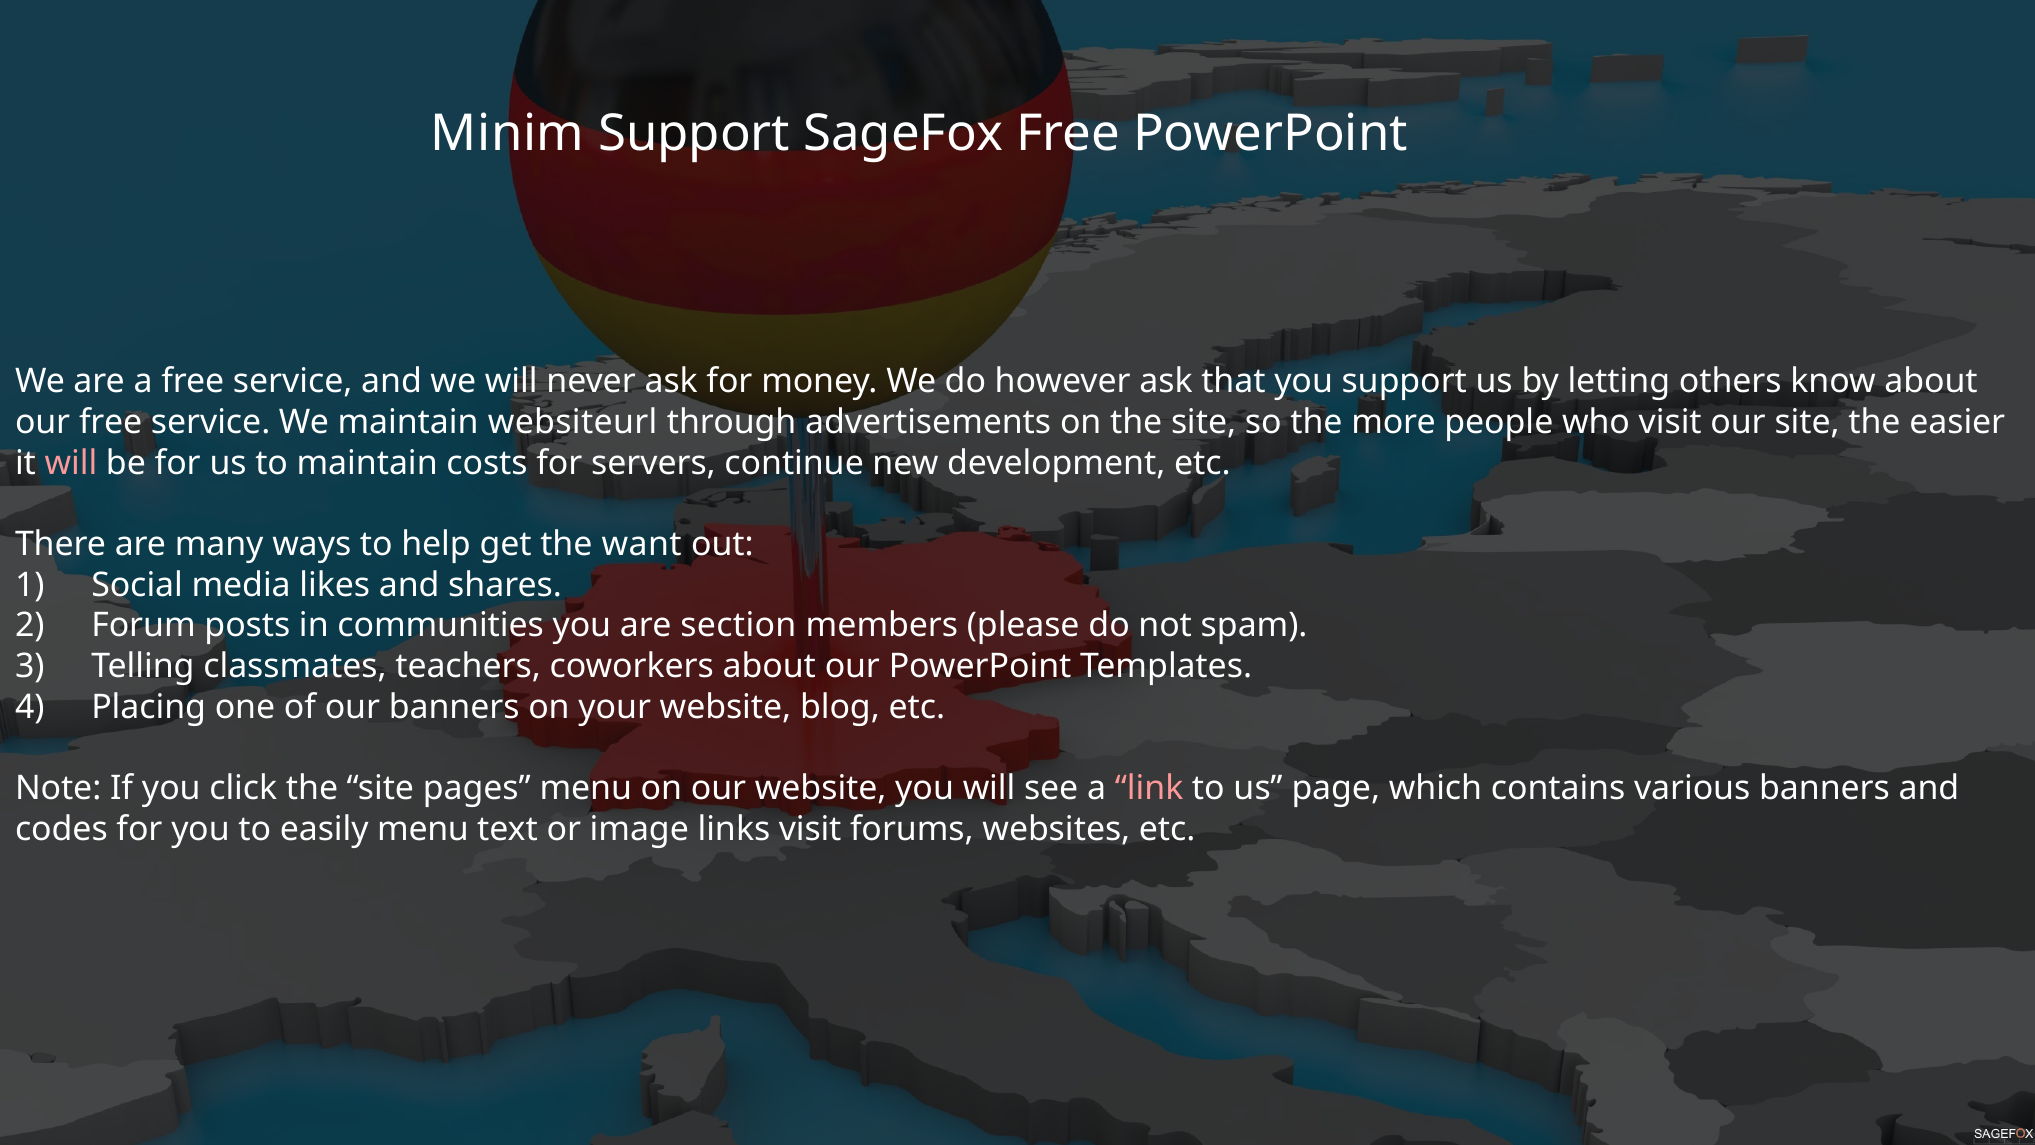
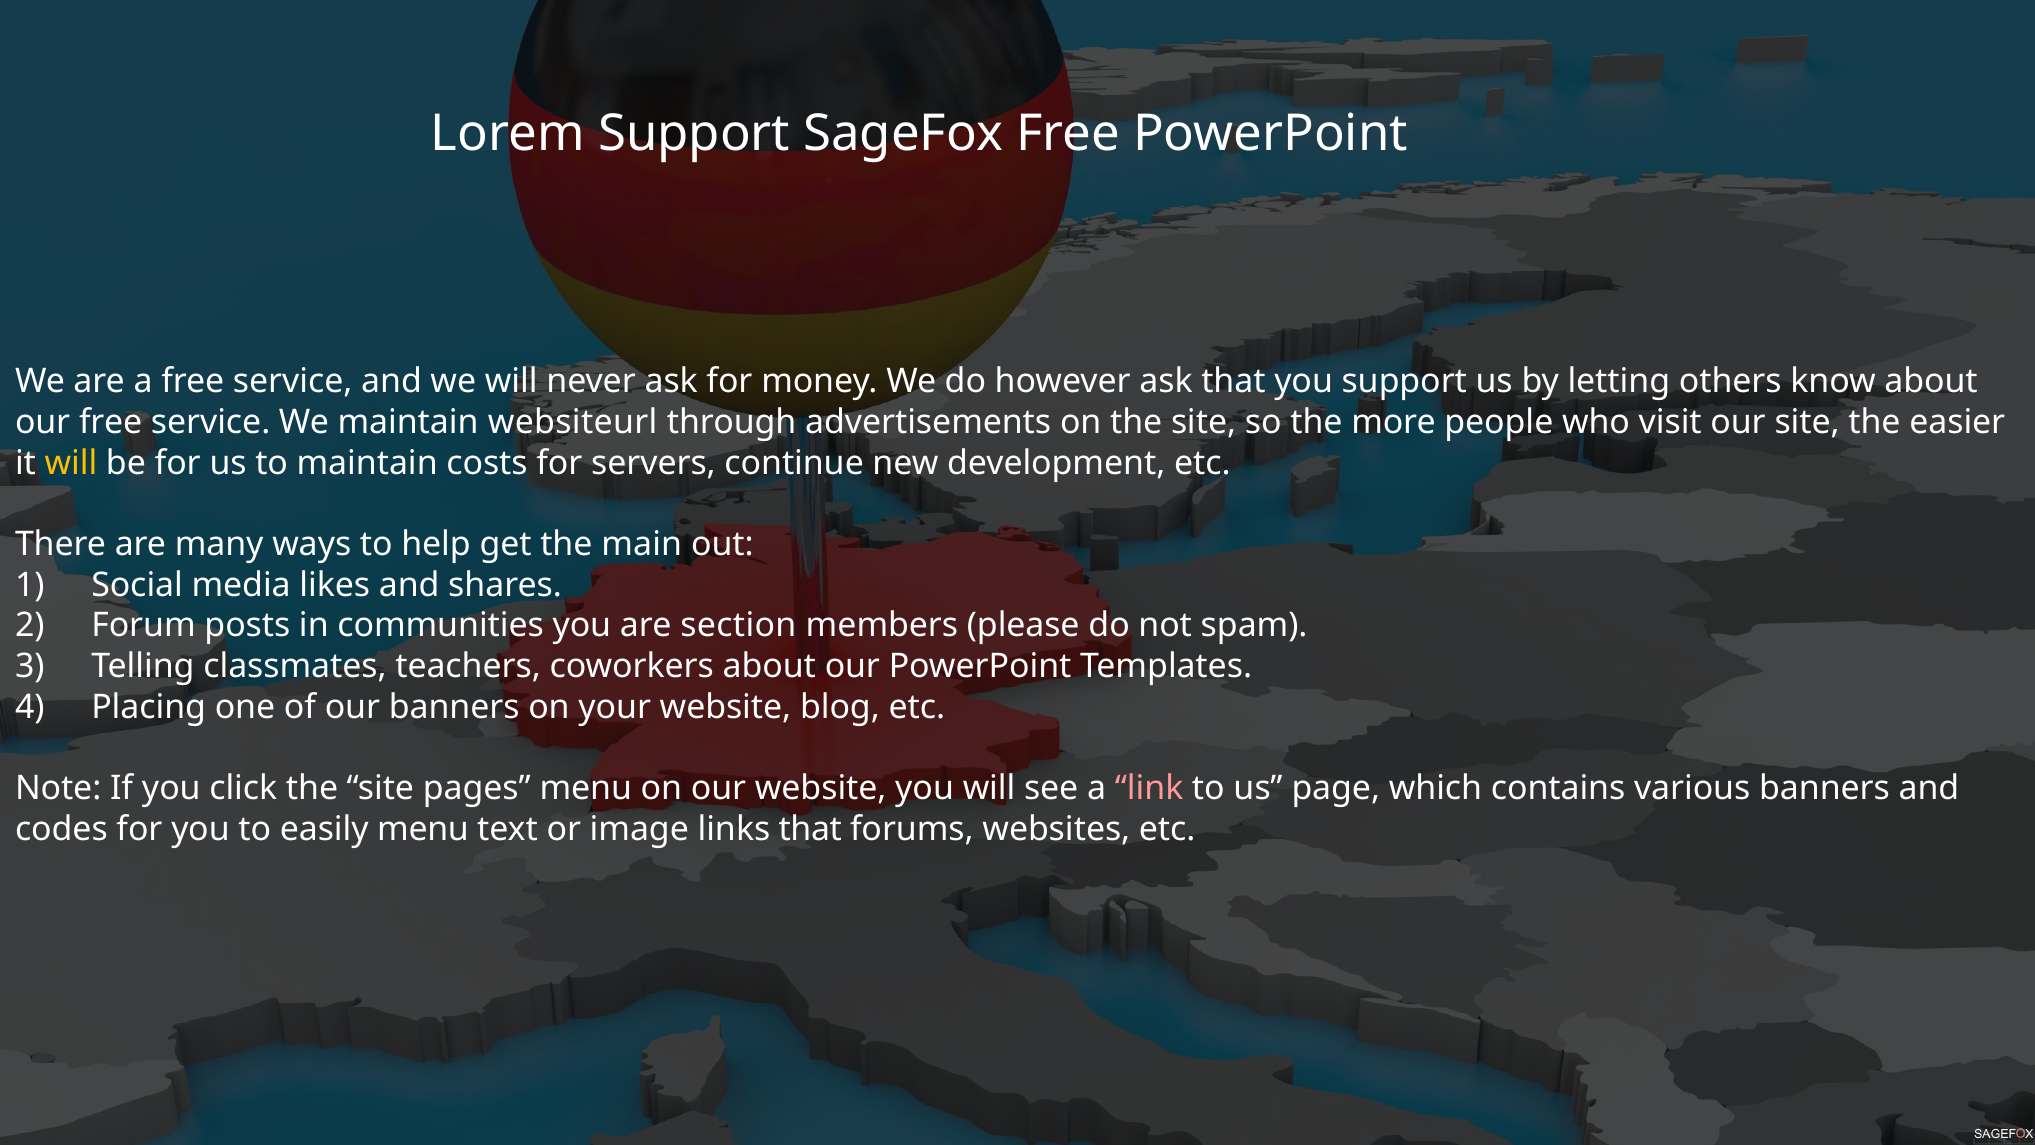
Minim: Minim -> Lorem (508, 133)
will colour: pink -> yellow (71, 463)
want: want -> main (642, 544)
links visit: visit -> that (810, 829)
